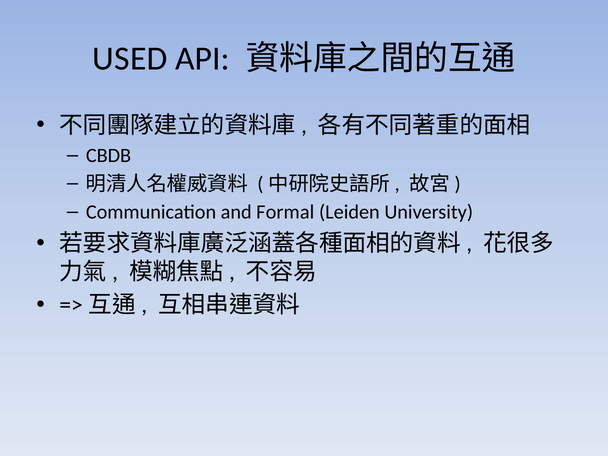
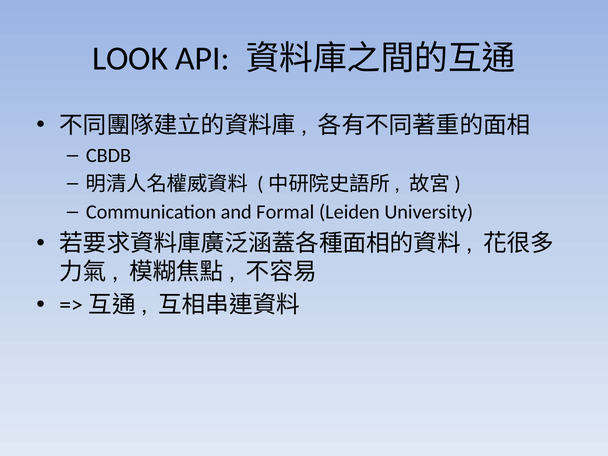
USED: USED -> LOOK (130, 59)
